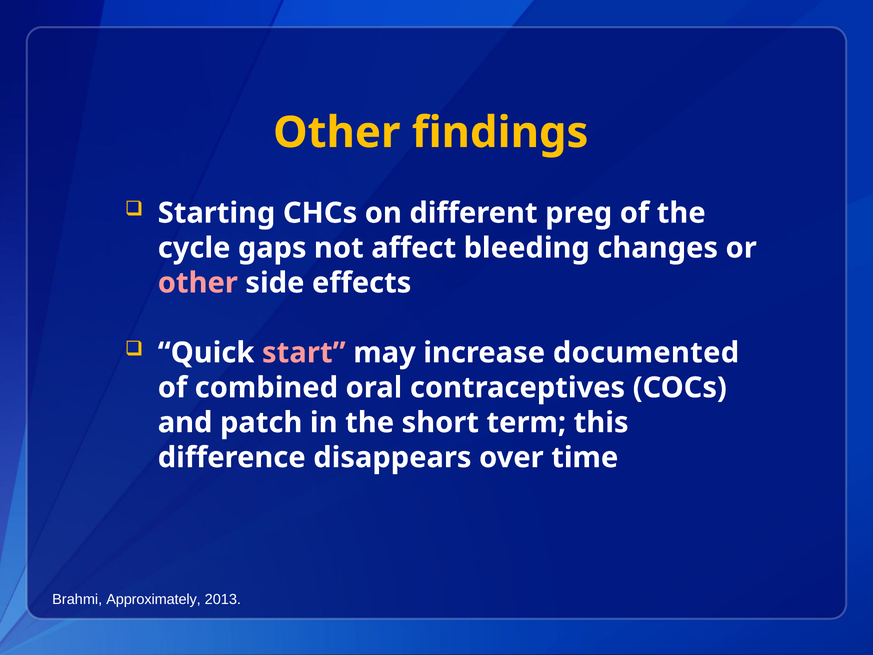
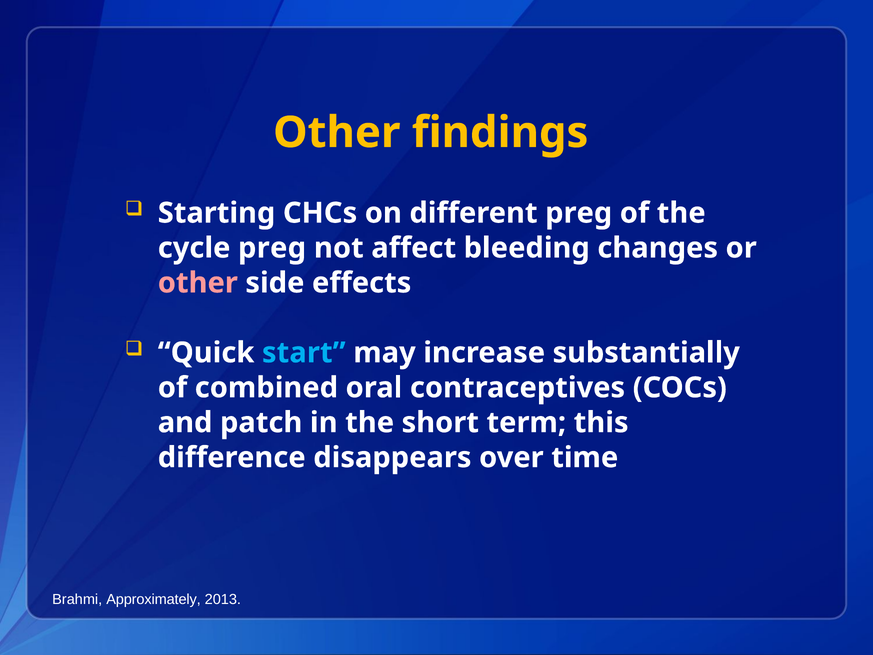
cycle gaps: gaps -> preg (272, 248)
start colour: pink -> light blue (304, 353)
documented: documented -> substantially (646, 353)
